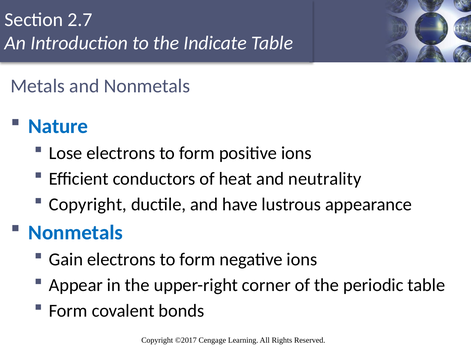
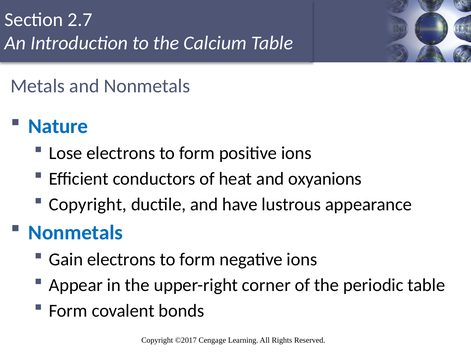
Indicate: Indicate -> Calcium (215, 43)
neutrality: neutrality -> oxyanions (325, 179)
